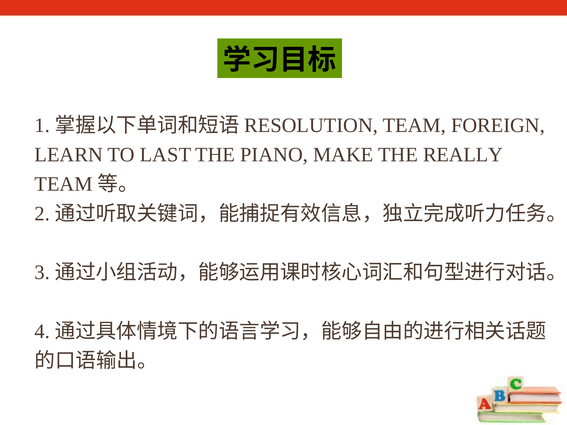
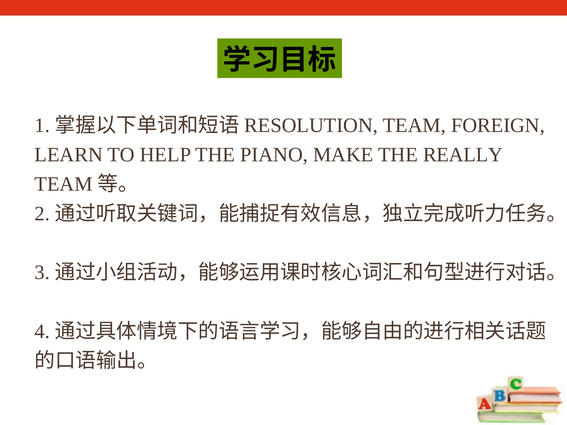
LAST: LAST -> HELP (165, 155)
